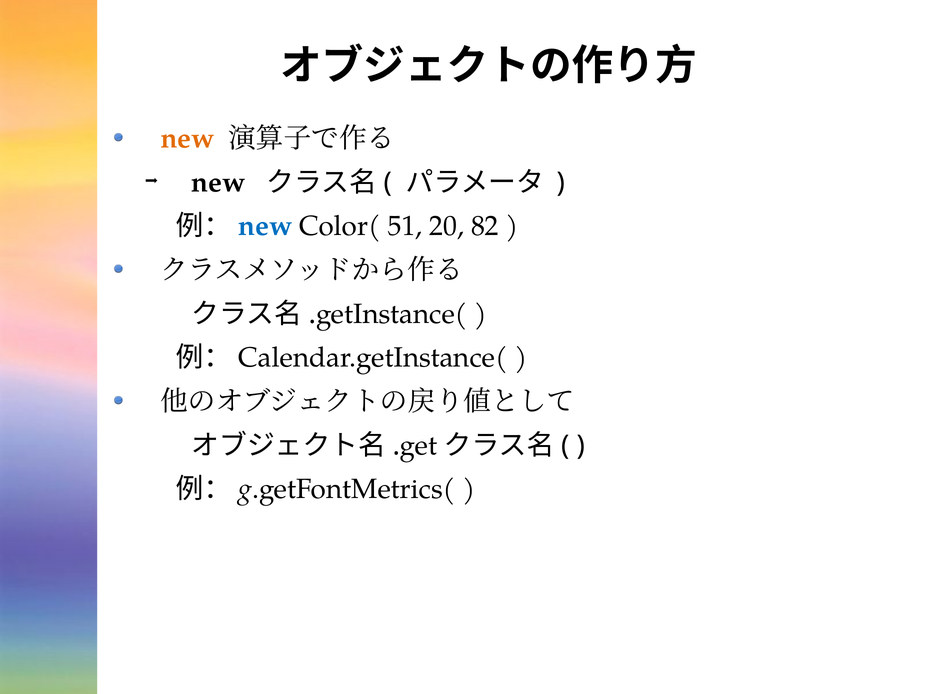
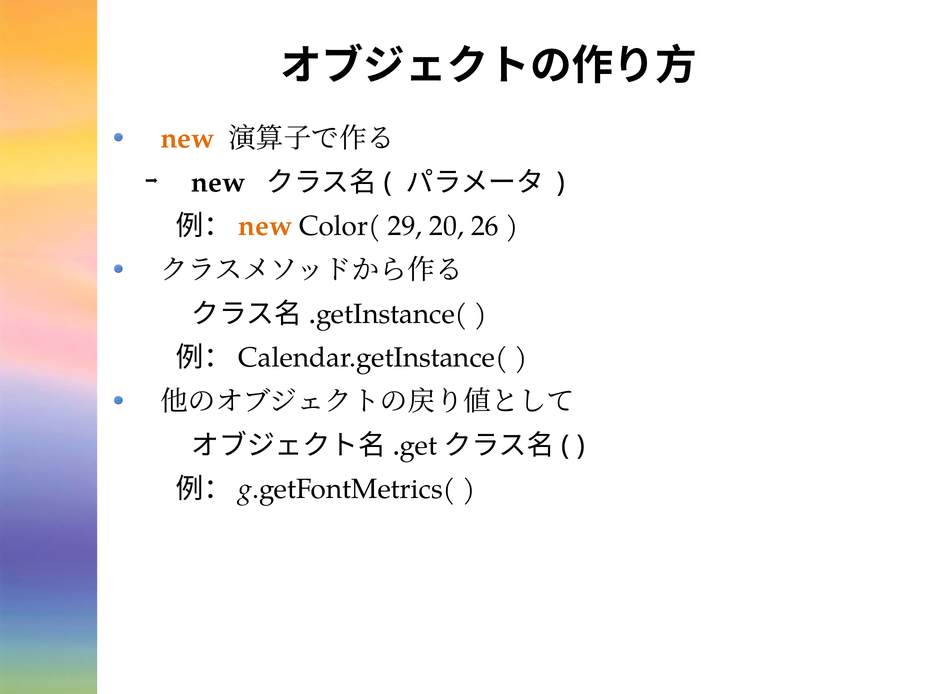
new colour: blue -> orange (265, 226)
51: 51 -> 29 (405, 226)
82: 82 -> 26 (485, 226)
